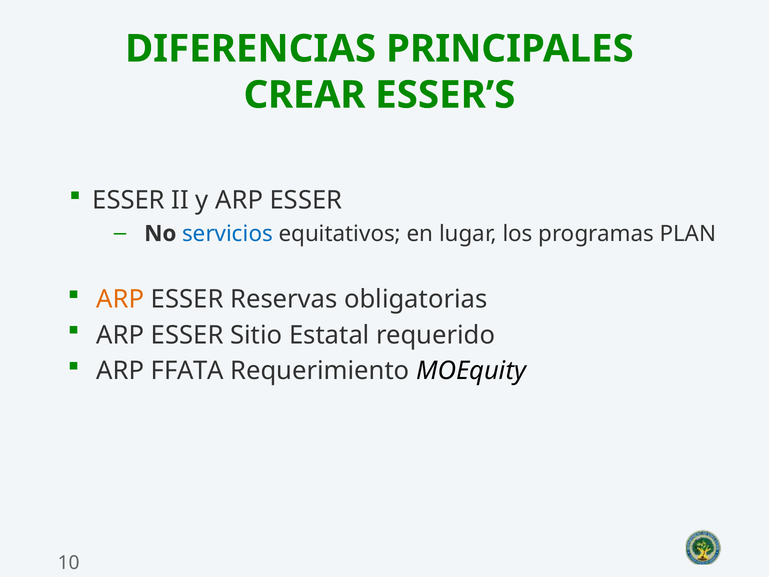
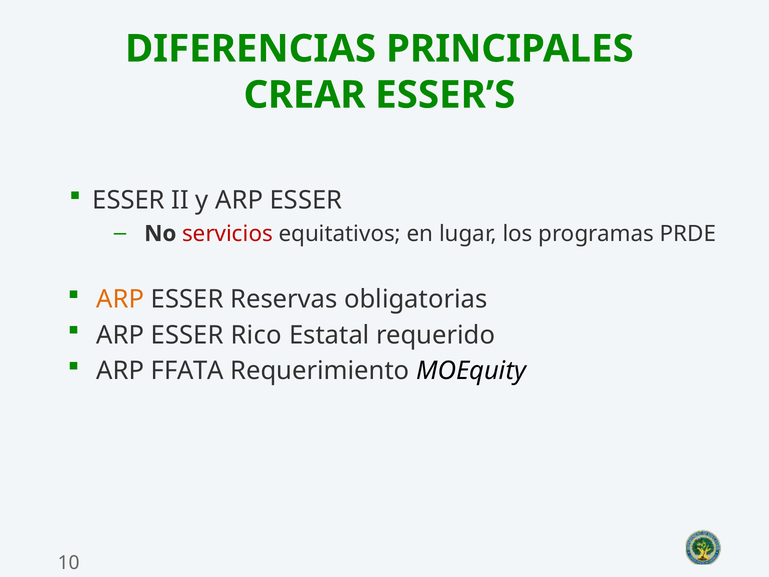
servicios colour: blue -> red (227, 234)
PLAN: PLAN -> PRDE (688, 234)
Sitio: Sitio -> Rico (256, 335)
